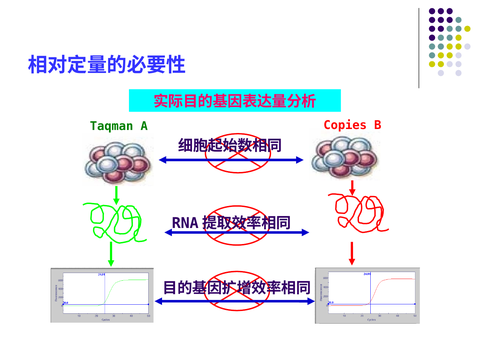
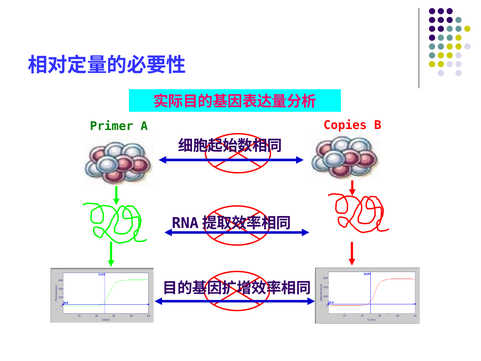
Taqman: Taqman -> Primer (112, 126)
